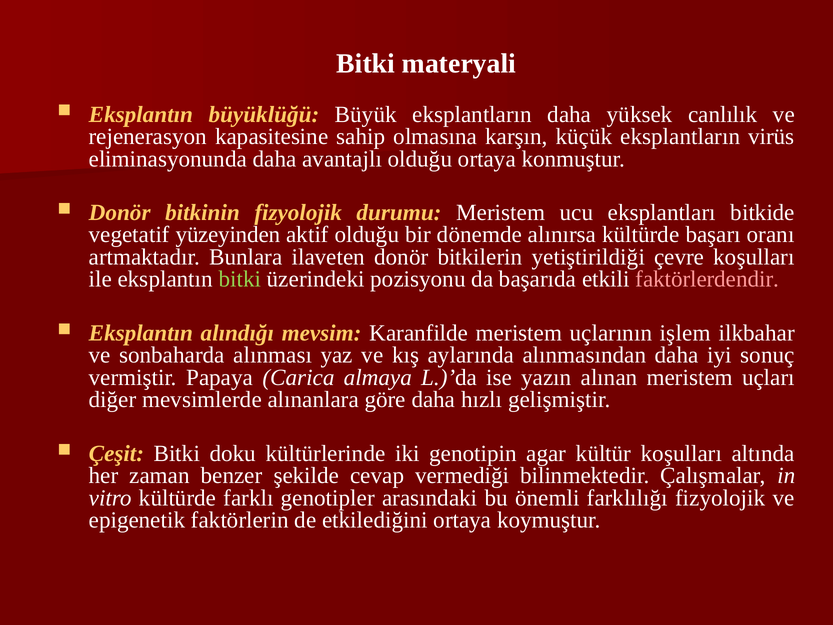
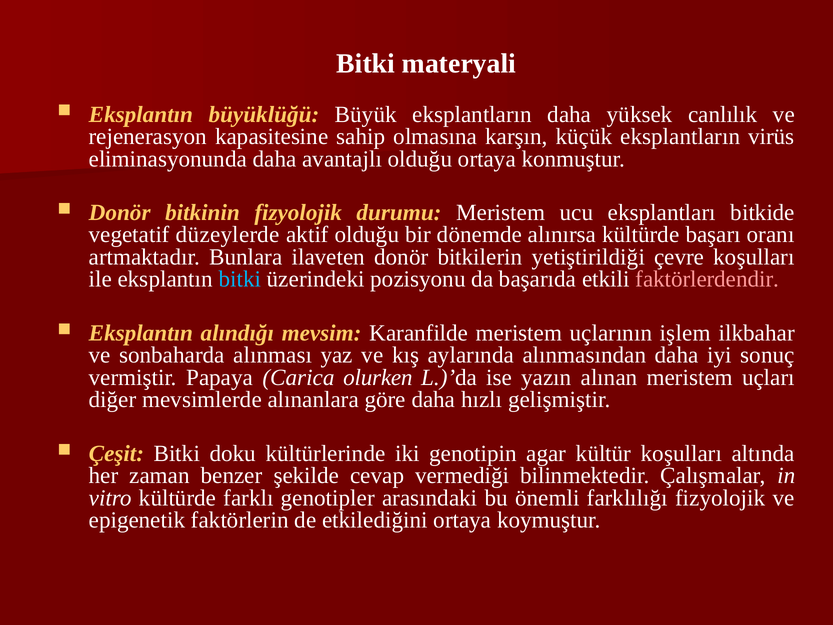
yüzeyinden: yüzeyinden -> düzeylerde (228, 235)
bitki colour: light green -> light blue (240, 279)
almaya: almaya -> olurken (378, 377)
